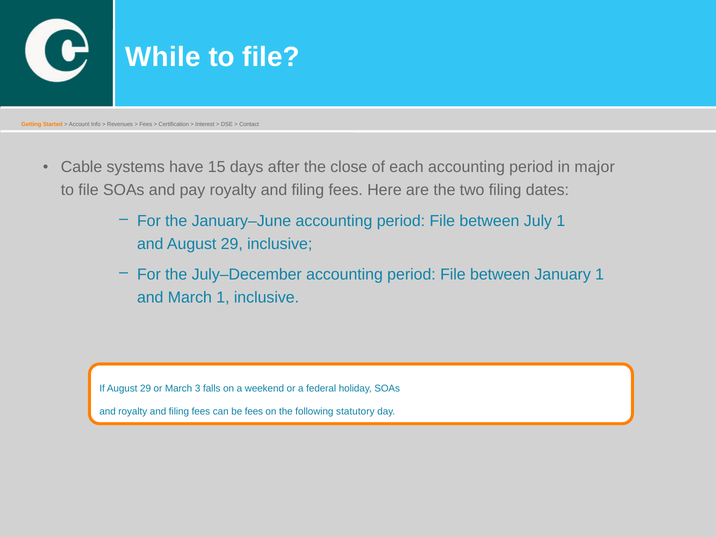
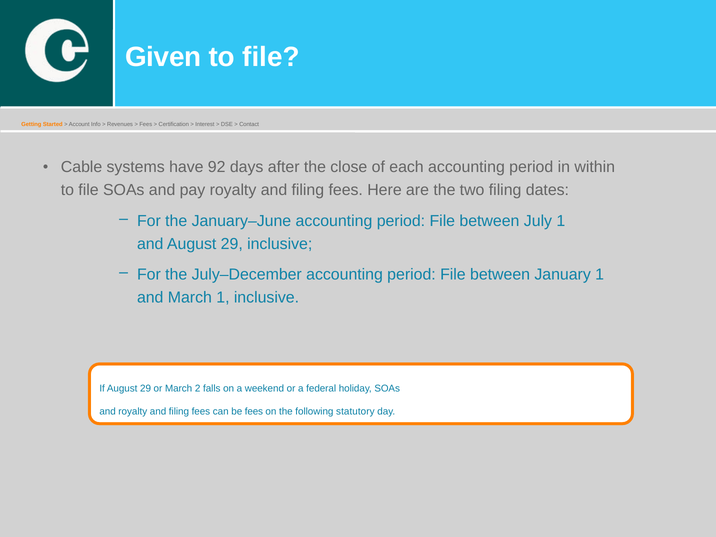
While: While -> Given (163, 57)
15: 15 -> 92 (217, 167)
major: major -> within (595, 167)
3: 3 -> 2 (198, 389)
